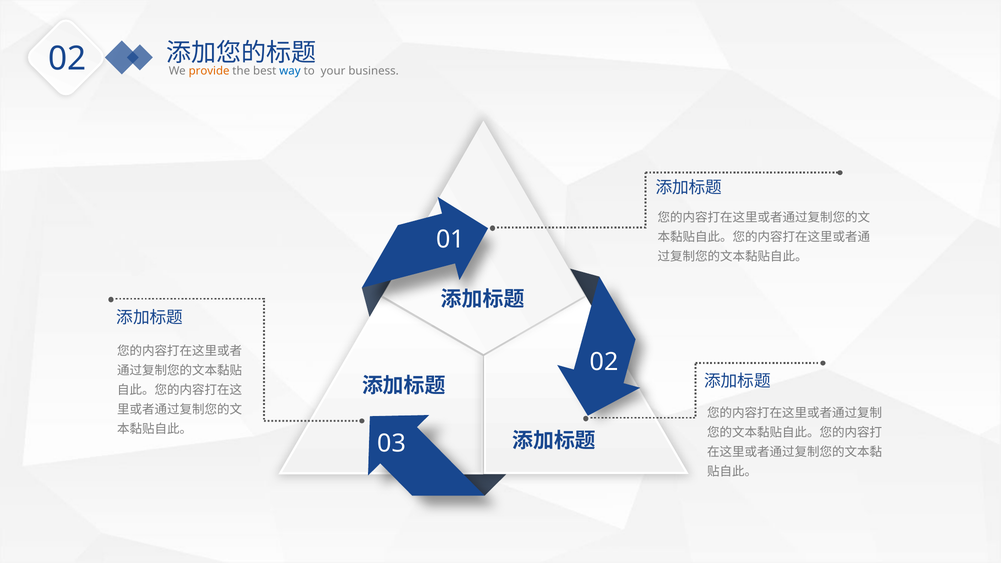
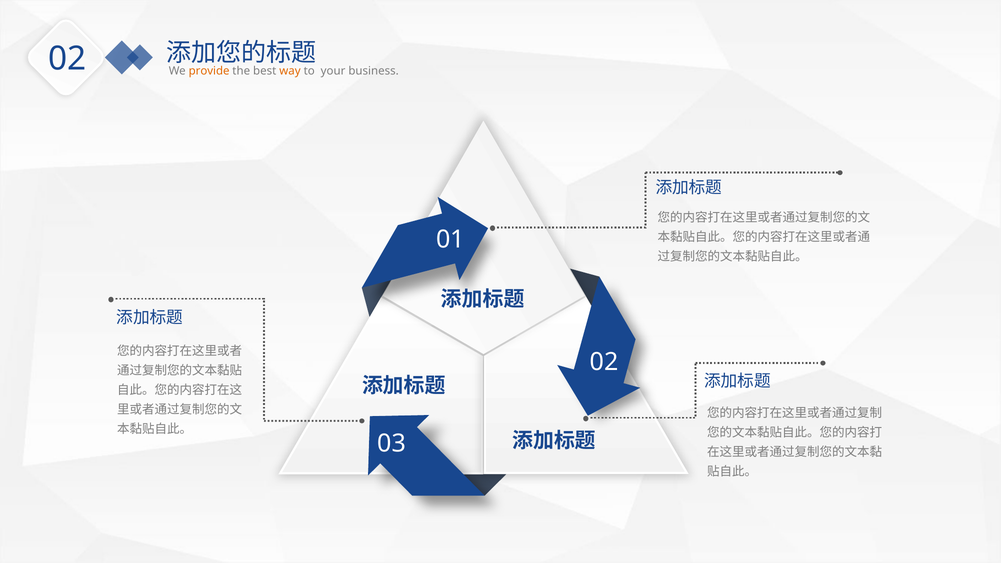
way colour: blue -> orange (290, 71)
